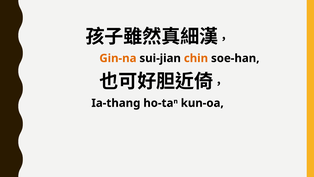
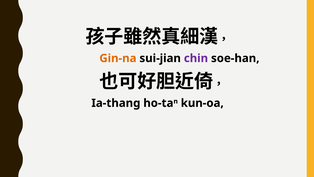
chin colour: orange -> purple (196, 58)
